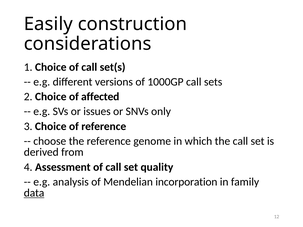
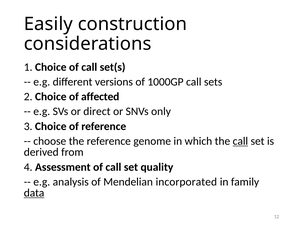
issues: issues -> direct (97, 112)
call underline: none -> present (240, 141)
incorporation: incorporation -> incorporated (186, 182)
